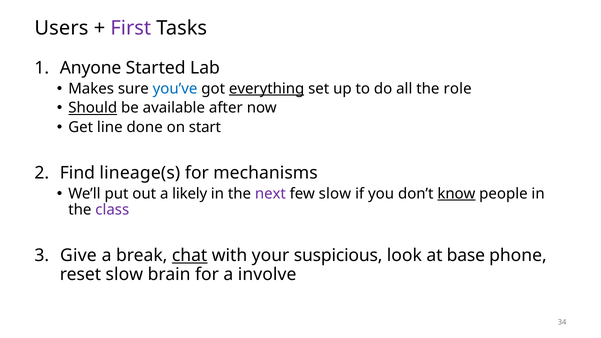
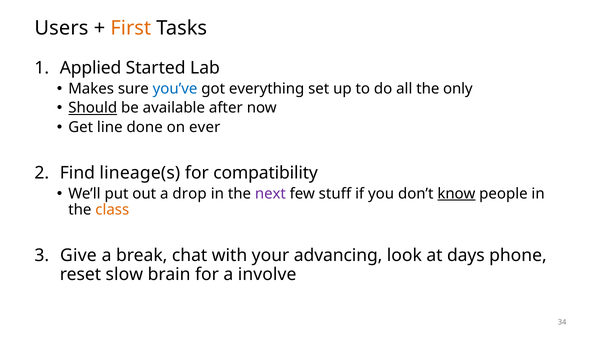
First colour: purple -> orange (131, 28)
Anyone: Anyone -> Applied (91, 68)
everything underline: present -> none (267, 89)
role: role -> only (458, 89)
start: start -> ever (205, 127)
mechanisms: mechanisms -> compatibility (266, 173)
likely: likely -> drop (190, 194)
few slow: slow -> stuff (335, 194)
class colour: purple -> orange (112, 210)
chat underline: present -> none (190, 256)
suspicious: suspicious -> advancing (338, 256)
base: base -> days (466, 256)
